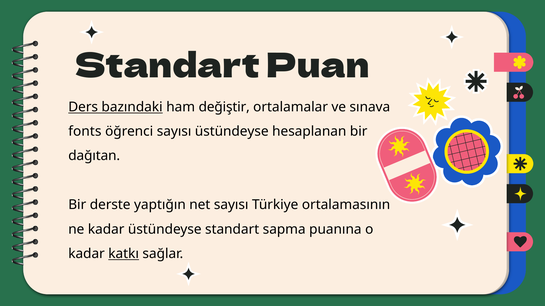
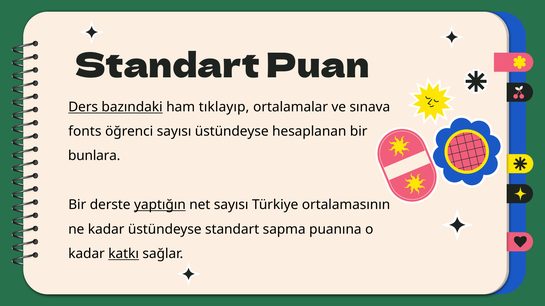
değiştir: değiştir -> tıklayıp (224, 107)
dağıtan: dağıtan -> bunlara (94, 156)
yaptığın underline: none -> present (160, 205)
